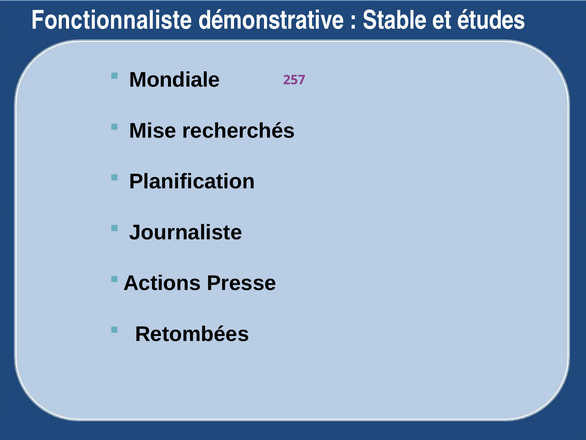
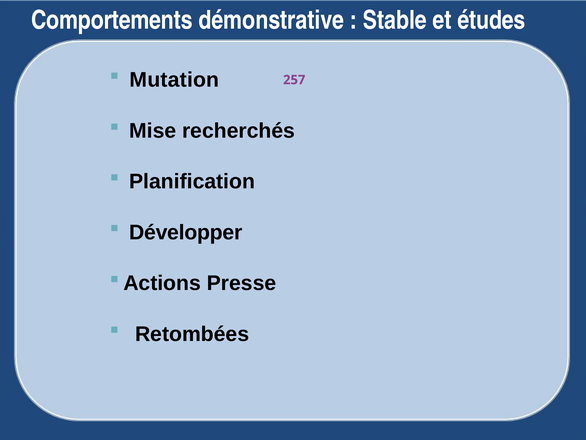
Fonctionnaliste: Fonctionnaliste -> Comportements (112, 20)
Mondiale: Mondiale -> Mutation (174, 80)
Journaliste: Journaliste -> Développer (186, 232)
